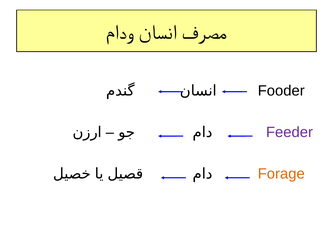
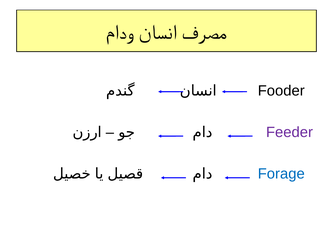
Forage colour: orange -> blue (281, 173)
